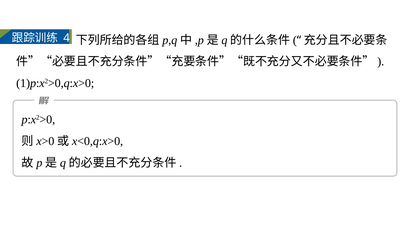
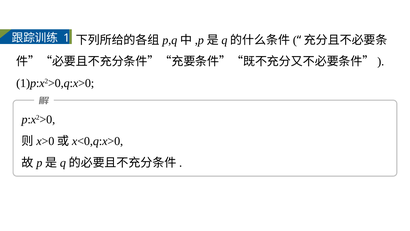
4: 4 -> 1 (67, 38)
